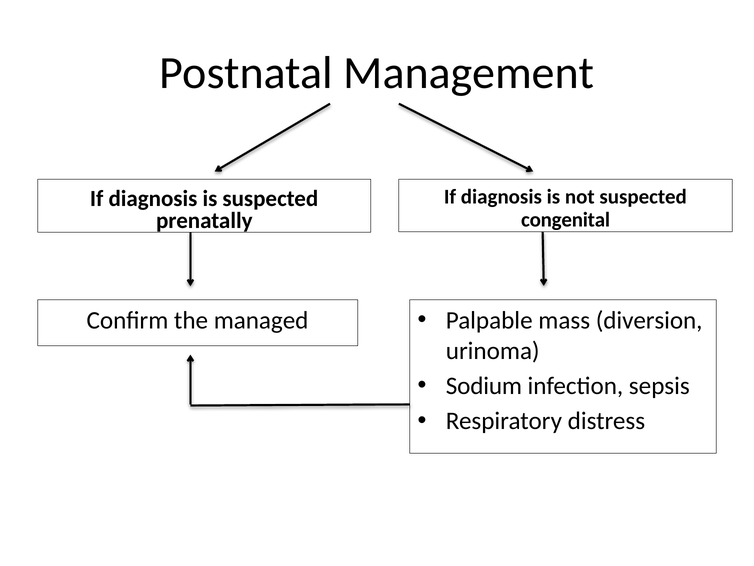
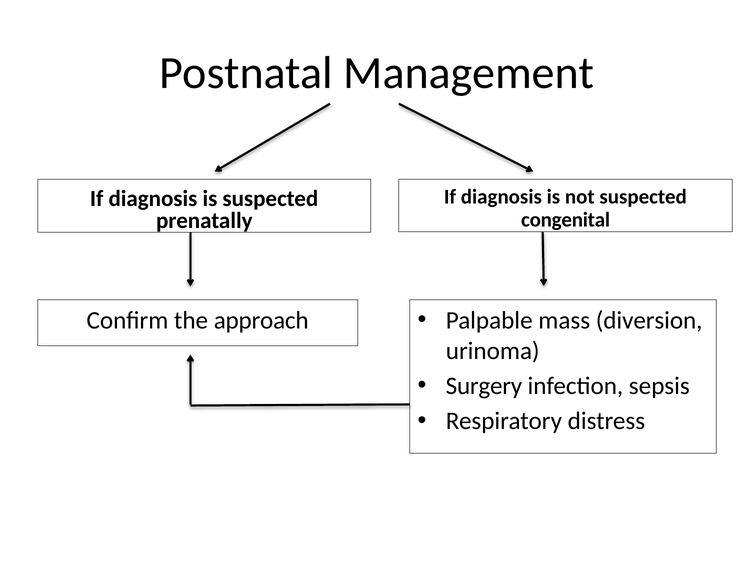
managed: managed -> approach (261, 320)
Sodium: Sodium -> Surgery (484, 386)
